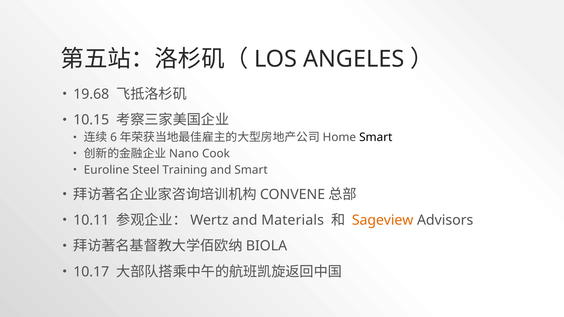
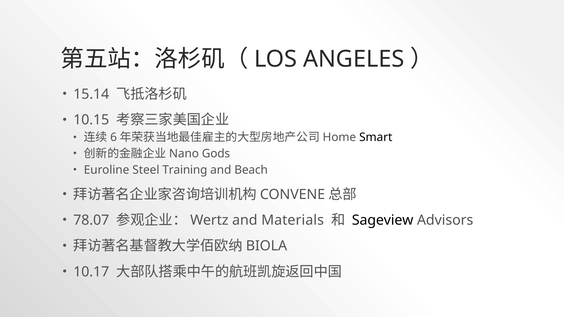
19.68: 19.68 -> 15.14 (91, 94)
Cook: Cook -> Gods (216, 154)
and Smart: Smart -> Beach (251, 170)
10.11: 10.11 -> 78.07 (91, 220)
Sageview colour: orange -> black (383, 220)
